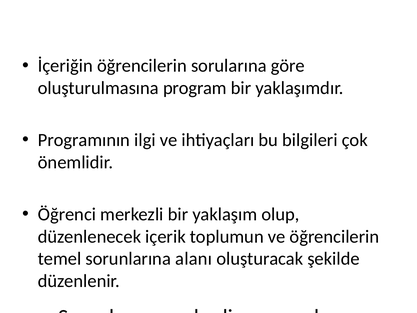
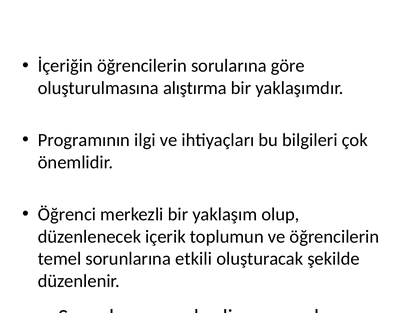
program: program -> alıştırma (195, 88)
alanı: alanı -> etkili (194, 259)
